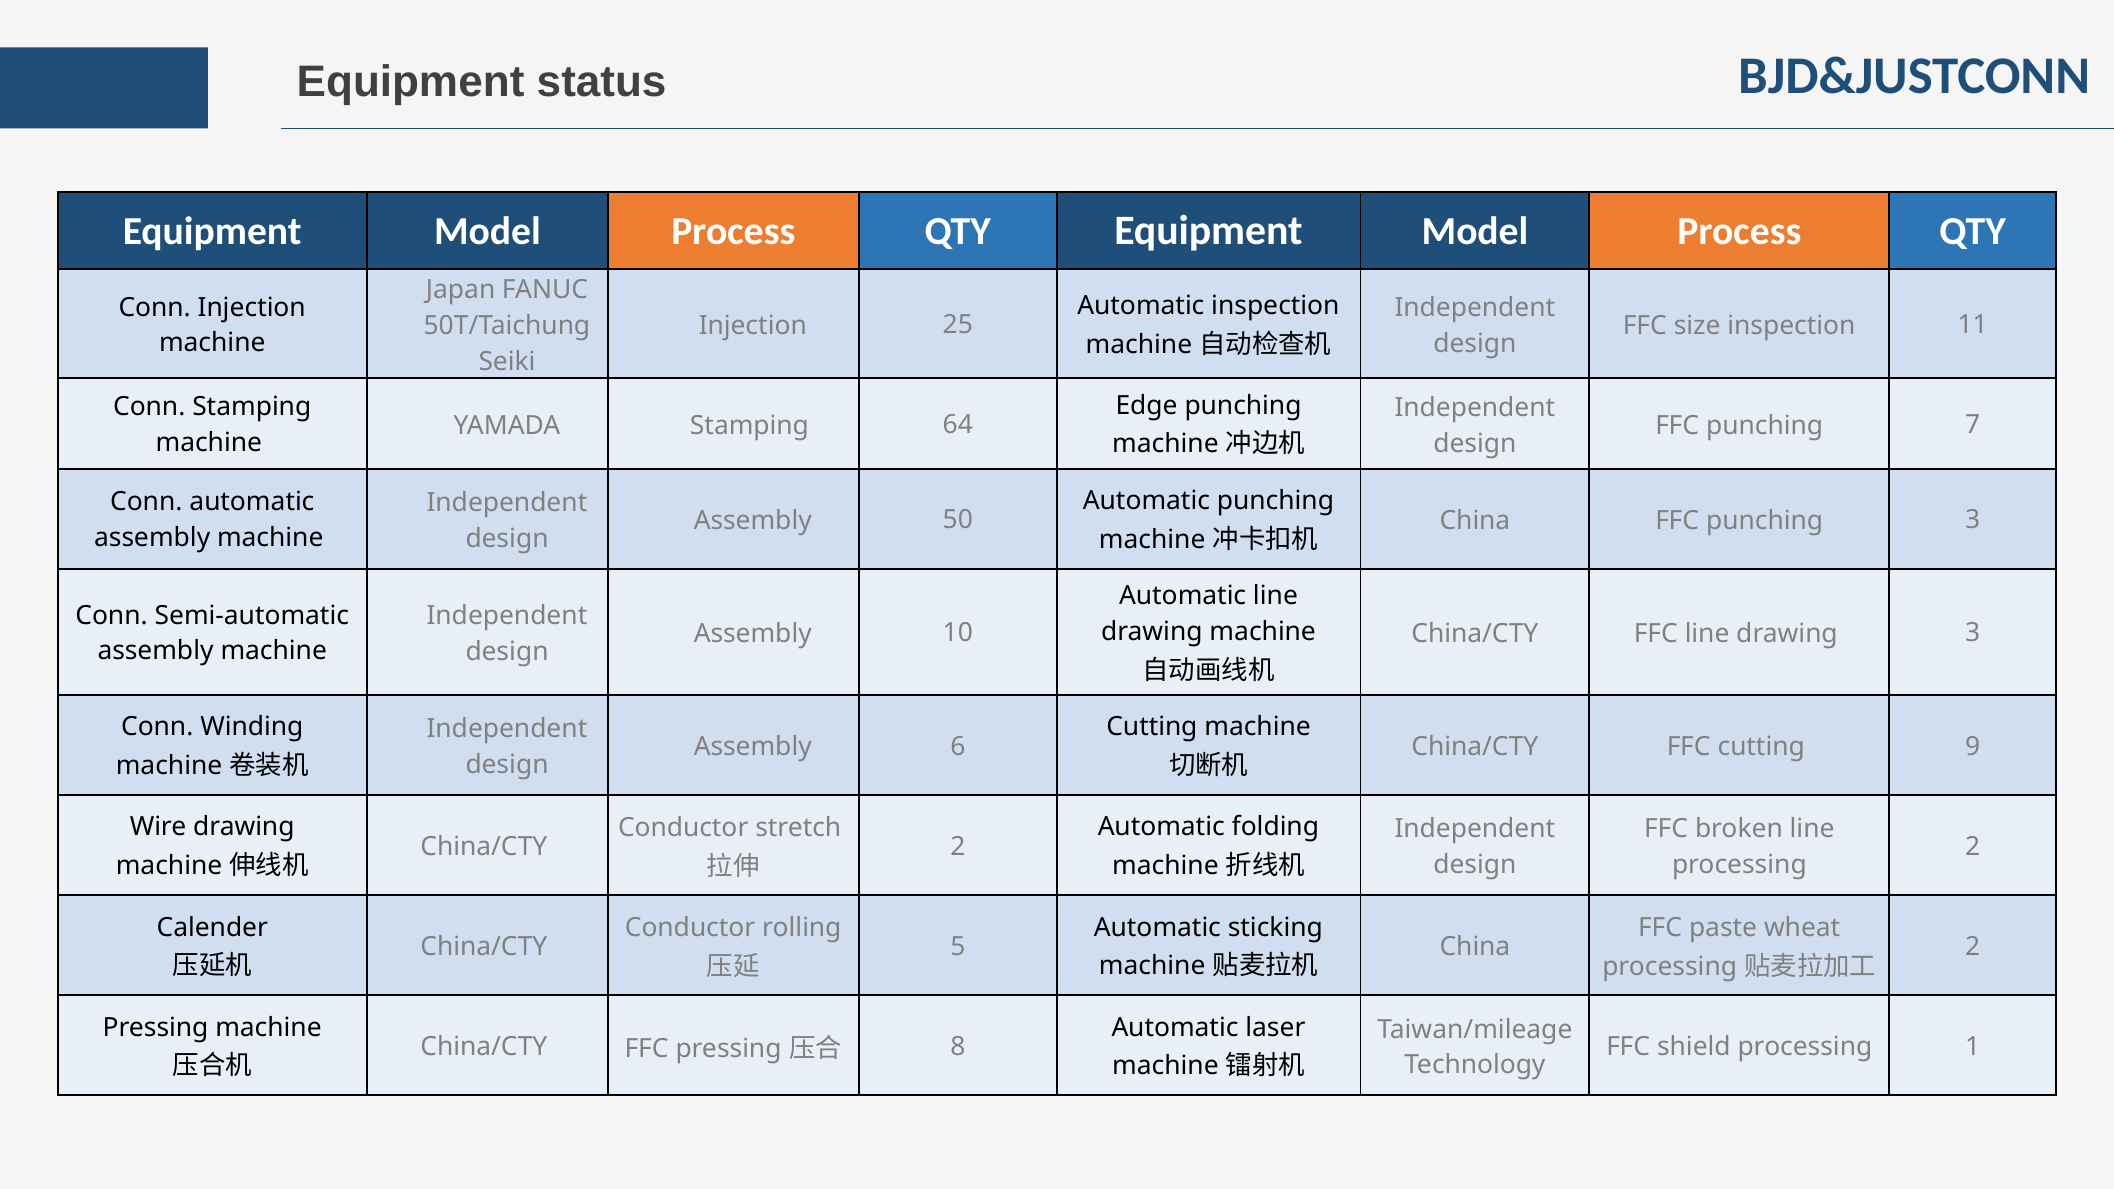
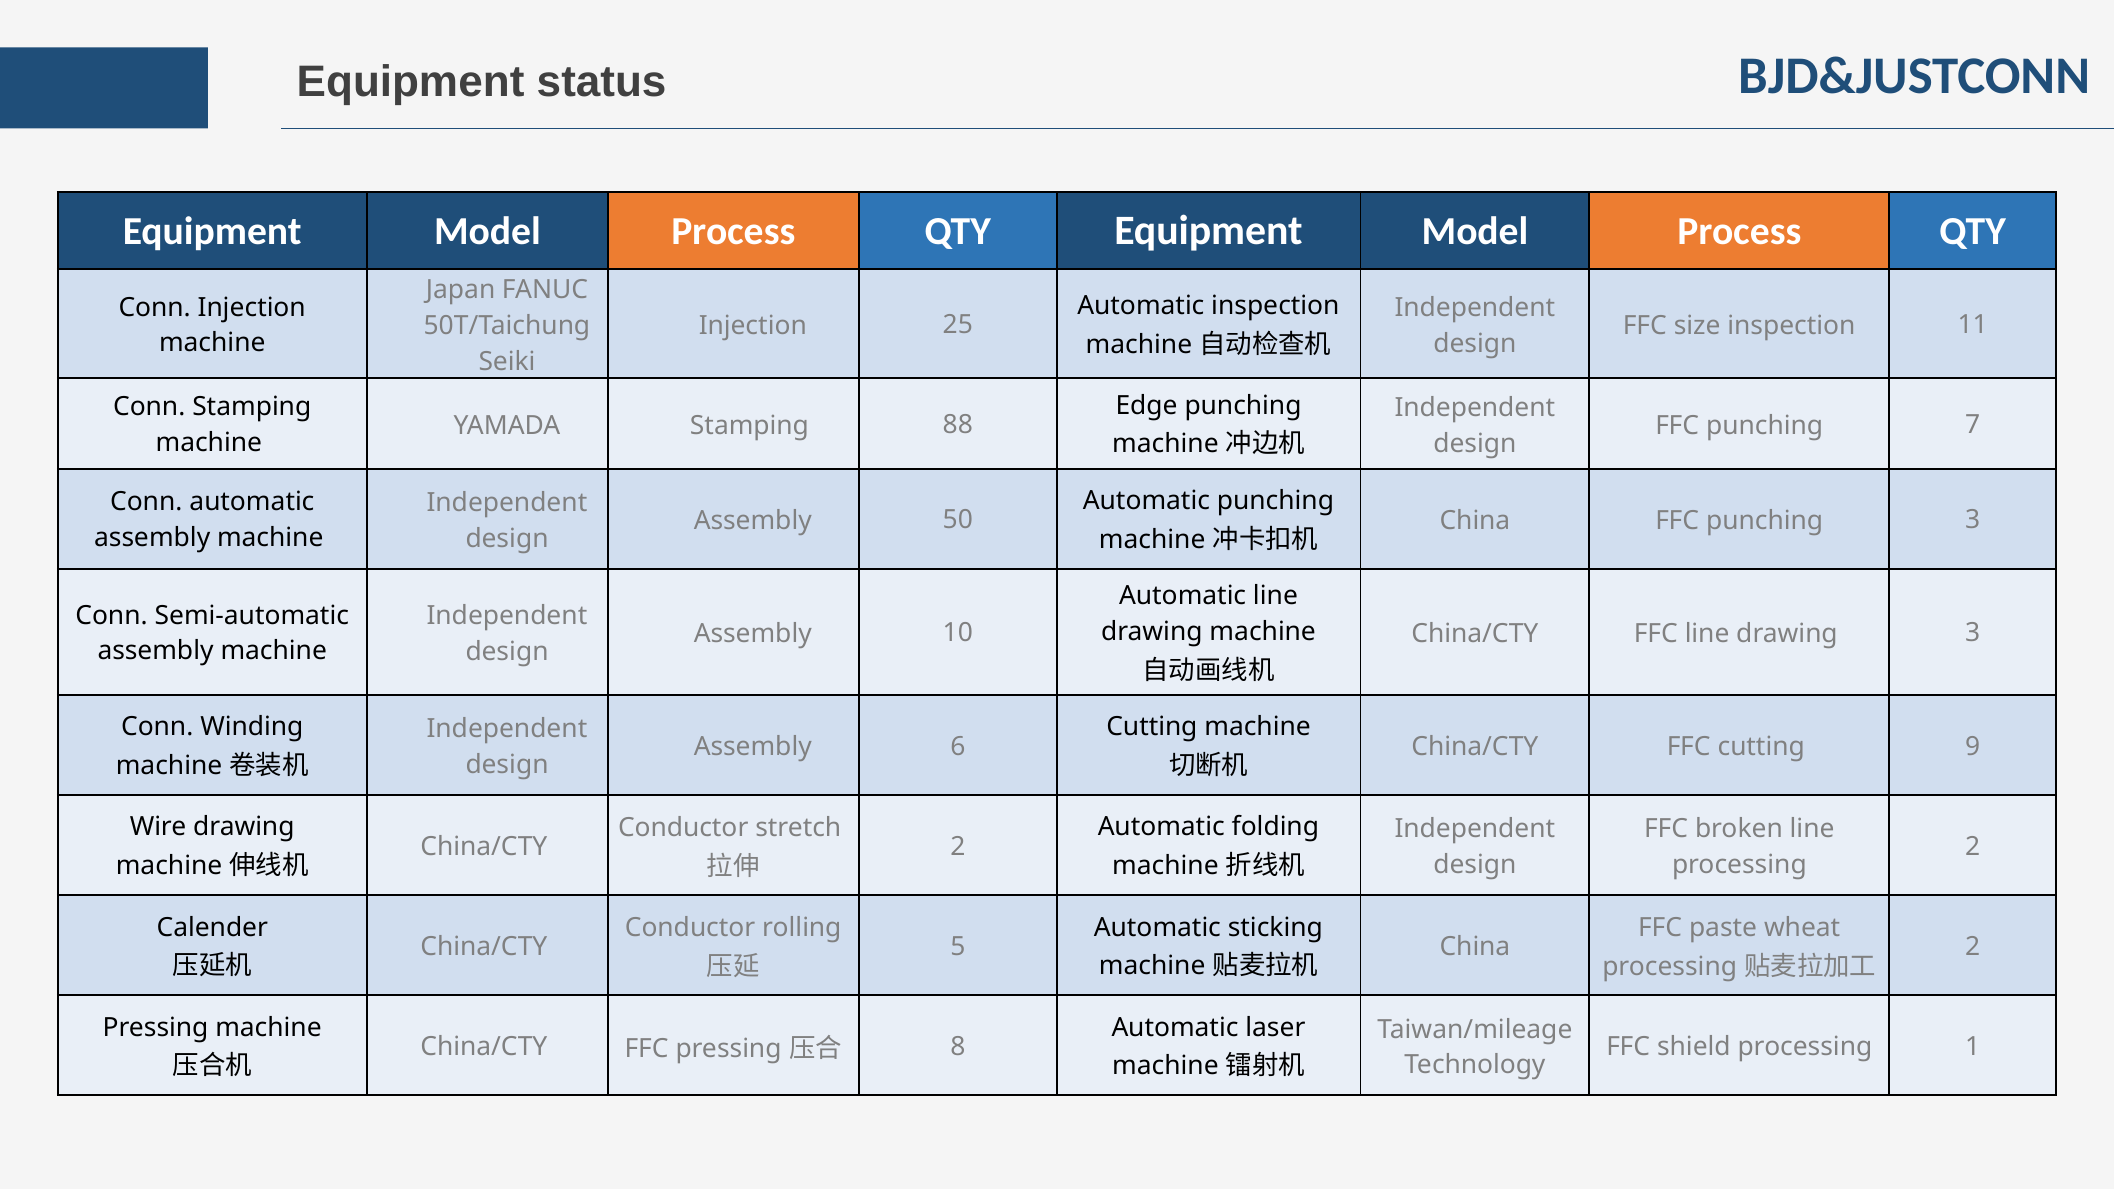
64: 64 -> 88 (958, 425)
